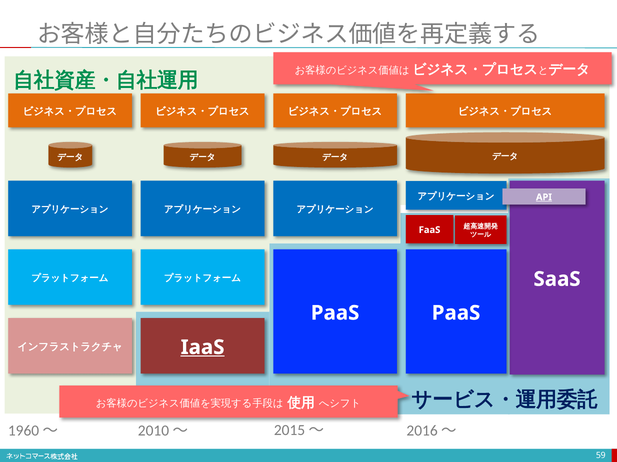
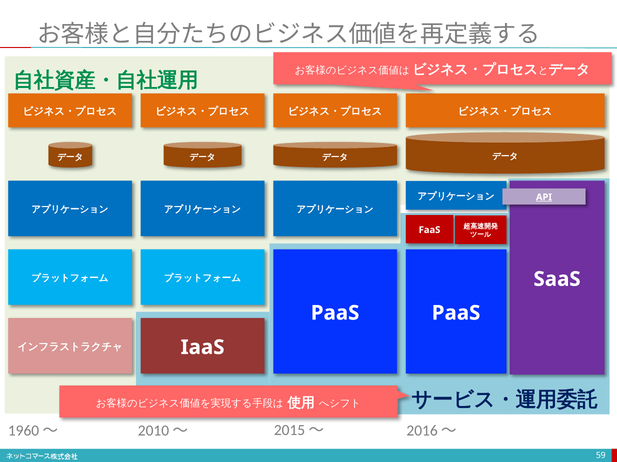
IaaS underline: present -> none (203, 348)
